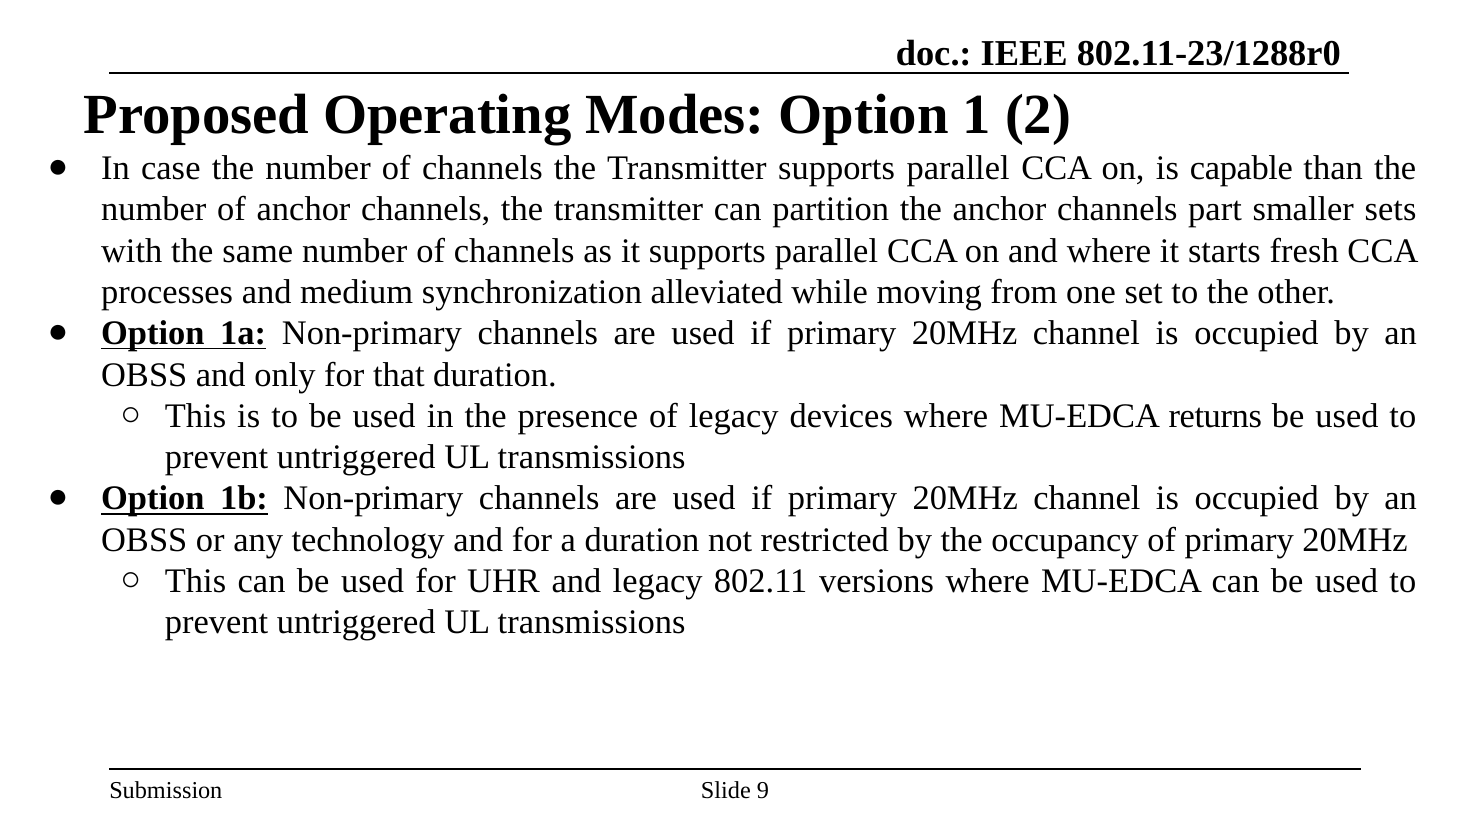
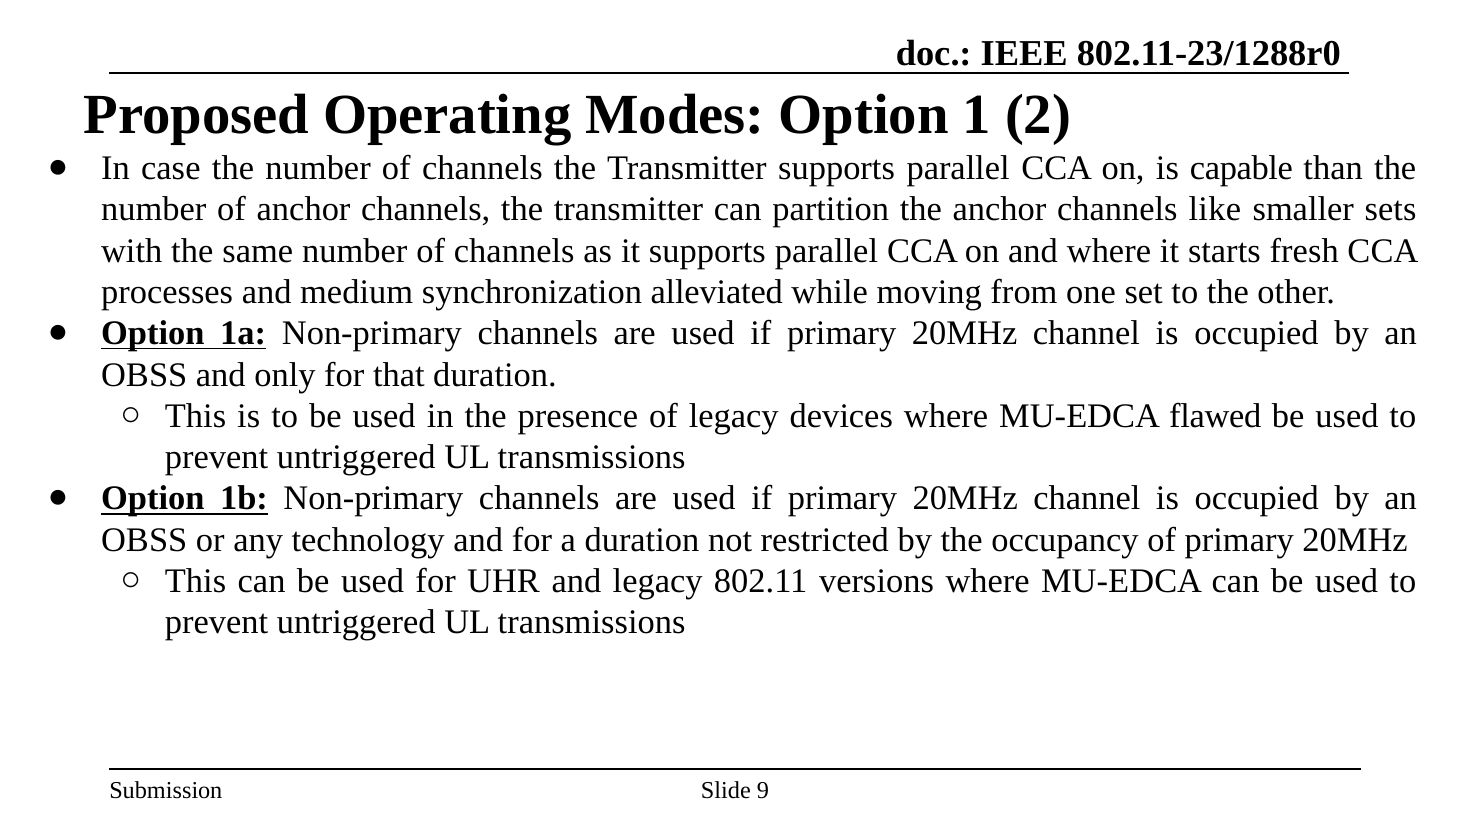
part: part -> like (1215, 209)
returns: returns -> flawed (1215, 416)
